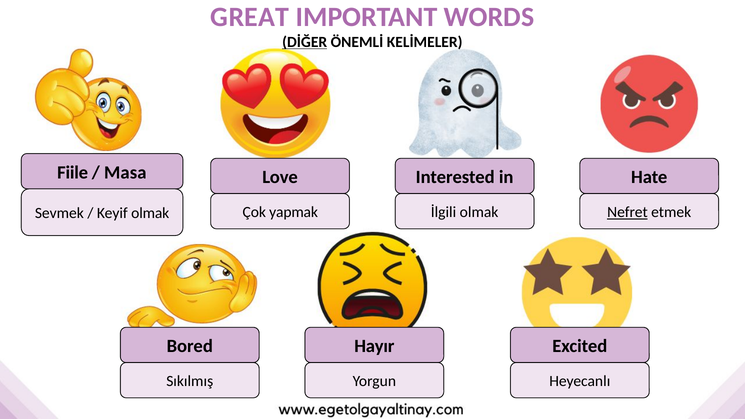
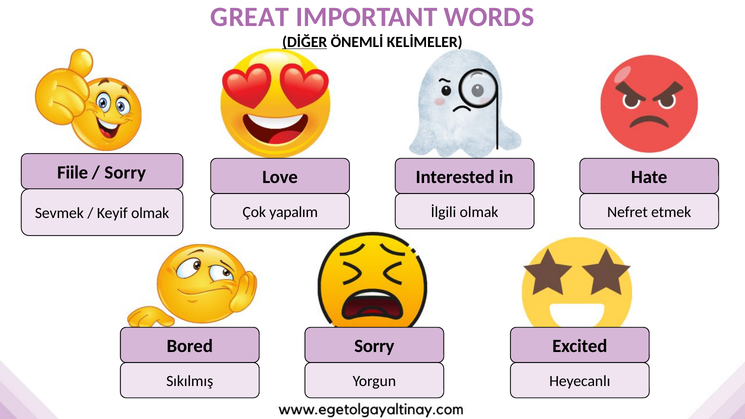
Masa: Masa -> Sorry (125, 172)
yapmak: yapmak -> yapalım (294, 212)
Nefret underline: present -> none (627, 212)
Hayır: Hayır -> Sorry (374, 346)
